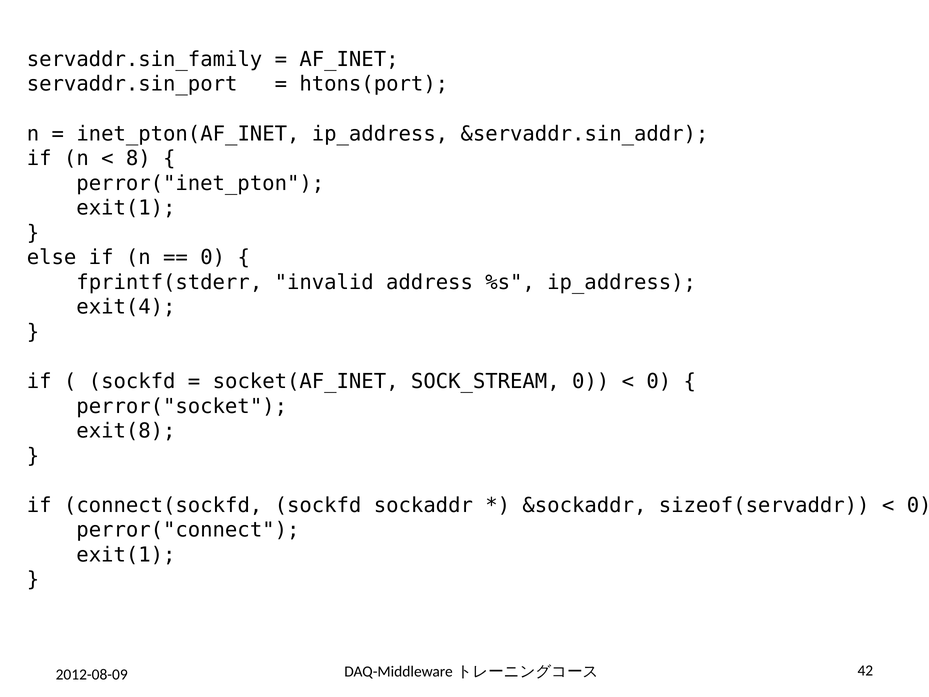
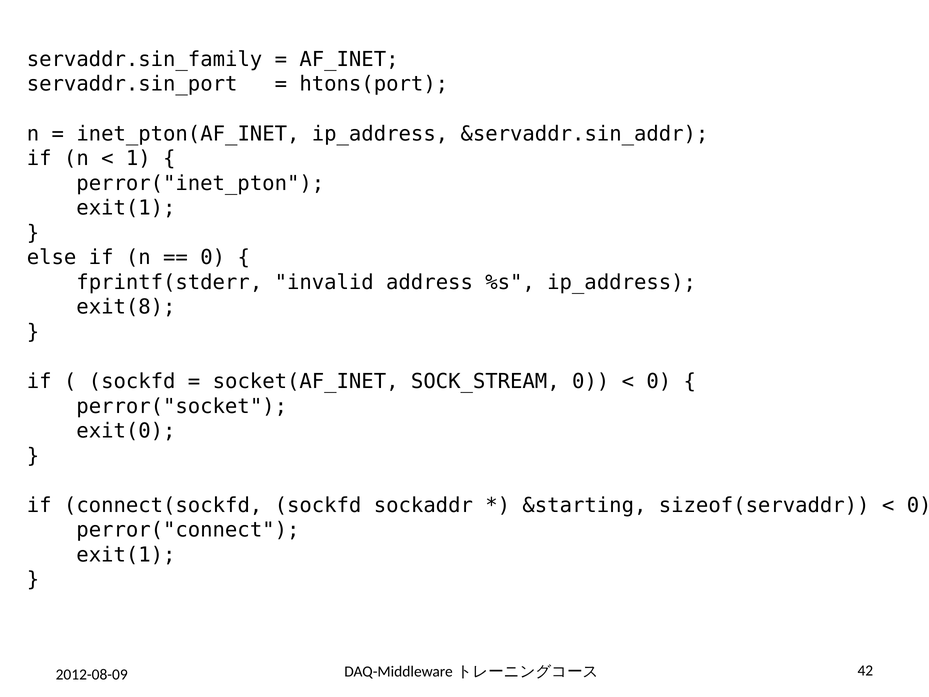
8: 8 -> 1 (138, 158)
exit(4: exit(4 -> exit(8 (126, 307)
exit(8: exit(8 -> exit(0 (126, 431)
&sockaddr: &sockaddr -> &starting (584, 505)
